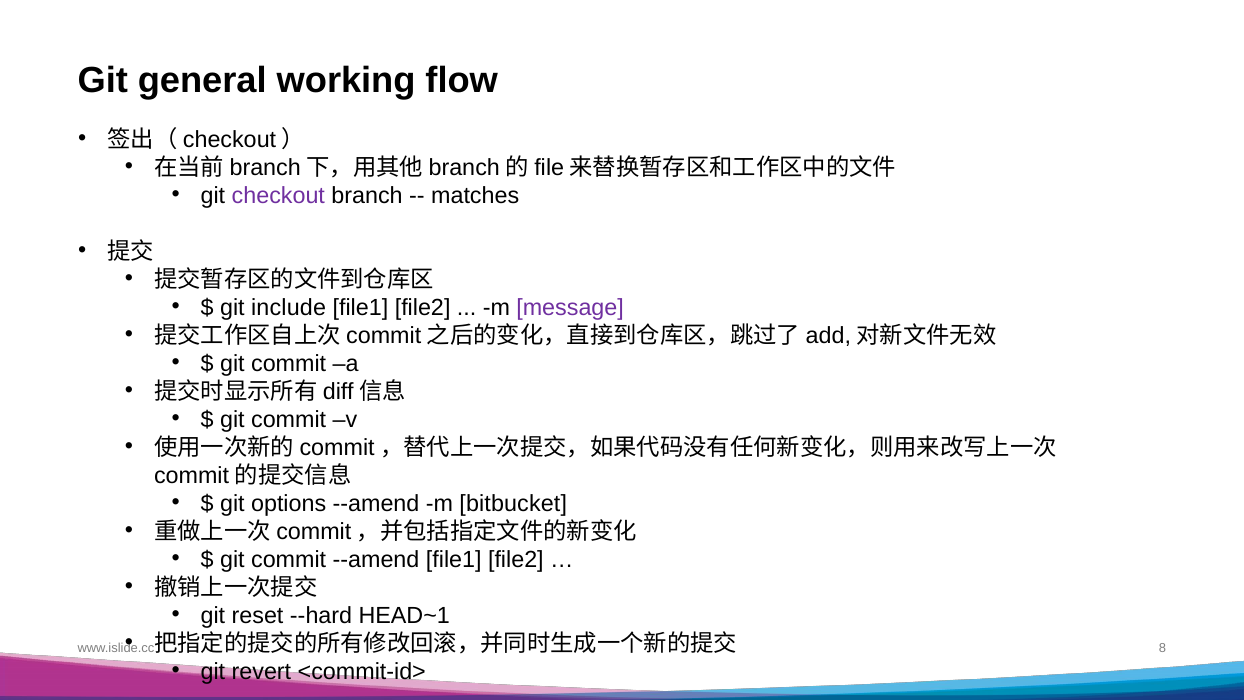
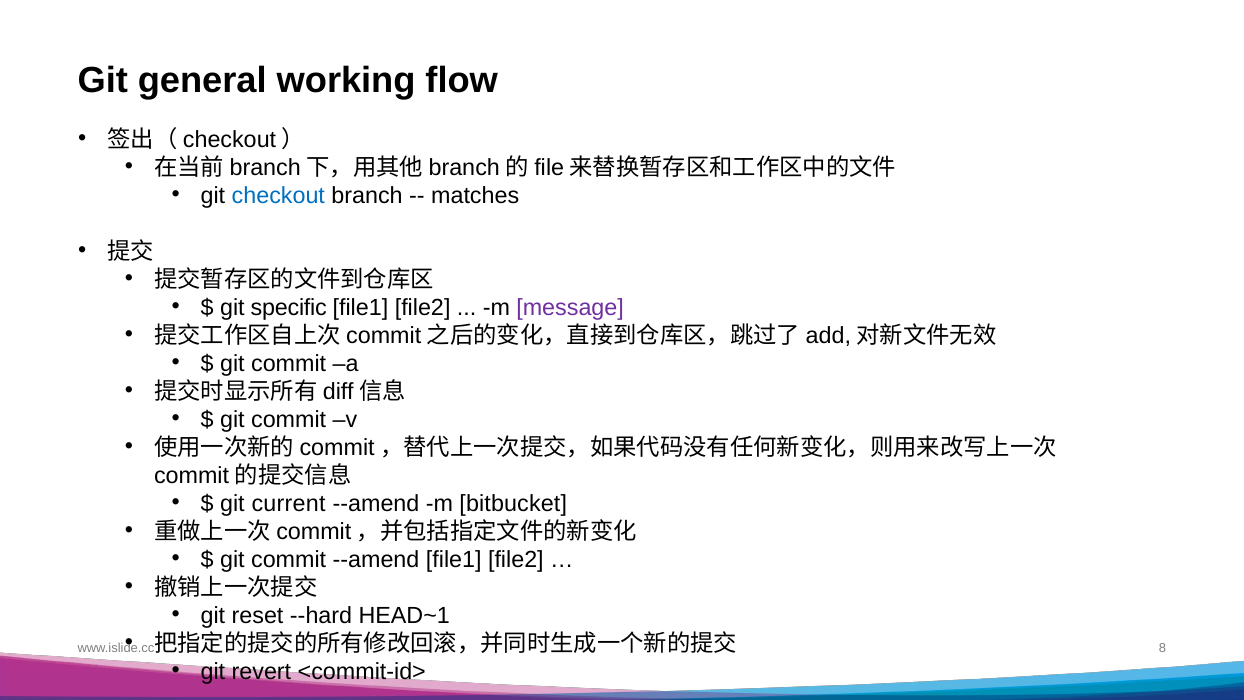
checkout colour: purple -> blue (278, 195)
include: include -> specific (289, 307)
options: options -> current (289, 503)
